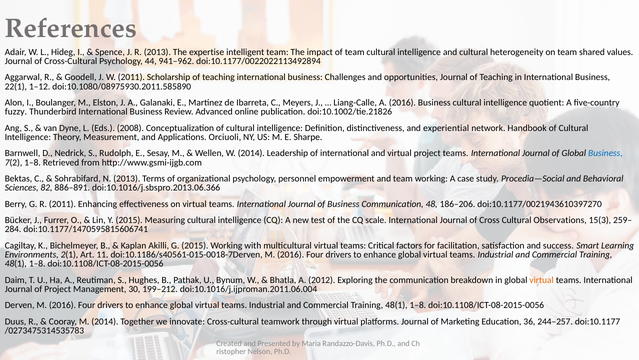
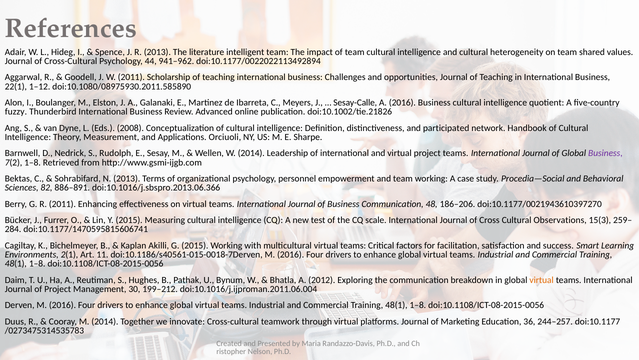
expertise: expertise -> literature (207, 52)
Liang-Calle: Liang-Calle -> Sesay-Calle (355, 103)
experiential: experiential -> participated (446, 128)
Business colour: blue -> purple (605, 153)
